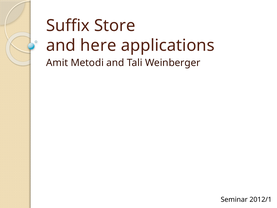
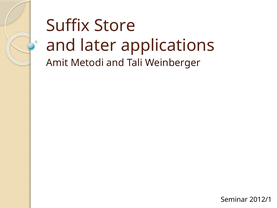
here: here -> later (98, 45)
